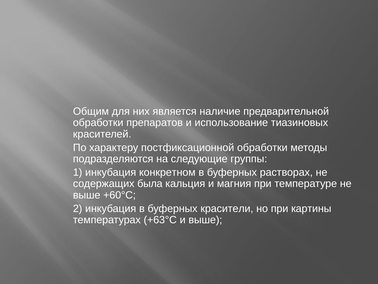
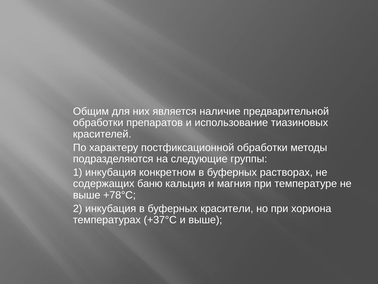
была: была -> баню (150, 183)
+60°С: +60°С -> +78°С (120, 195)
картины: картины -> хориона (311, 208)
+63°С: +63°С -> +37°С (160, 220)
